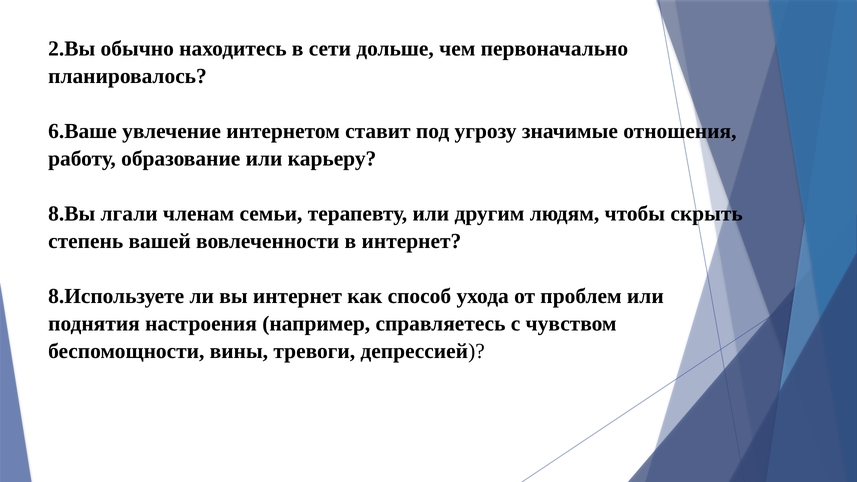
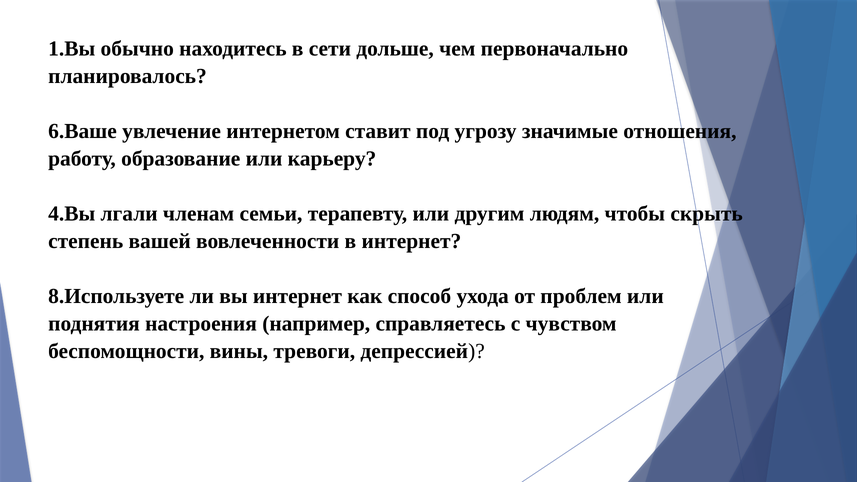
2.Вы: 2.Вы -> 1.Вы (72, 49)
8.Вы: 8.Вы -> 4.Вы (72, 214)
